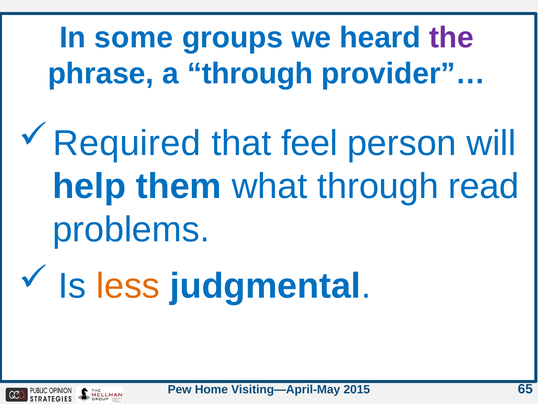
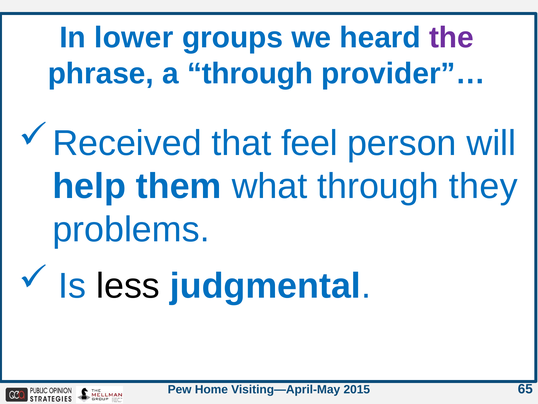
some: some -> lower (134, 38)
Required: Required -> Received (127, 143)
read: read -> they (483, 186)
less colour: orange -> black (128, 286)
